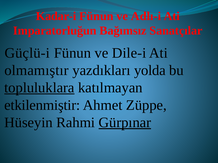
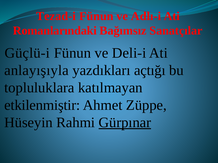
Kadar-i: Kadar-i -> Tezad-i (56, 16)
Imparatorluğun: Imparatorluğun -> Romanlarındaki (55, 31)
Dile-i: Dile-i -> Deli-i (129, 53)
olmamıştır: olmamıştır -> anlayışıyla (36, 71)
yolda: yolda -> açtığı (150, 71)
topluluklara underline: present -> none (39, 88)
